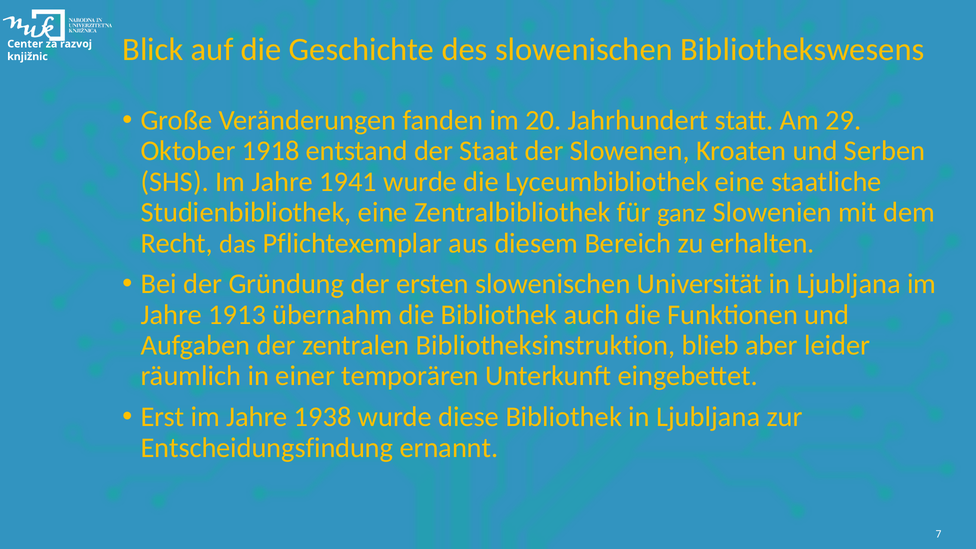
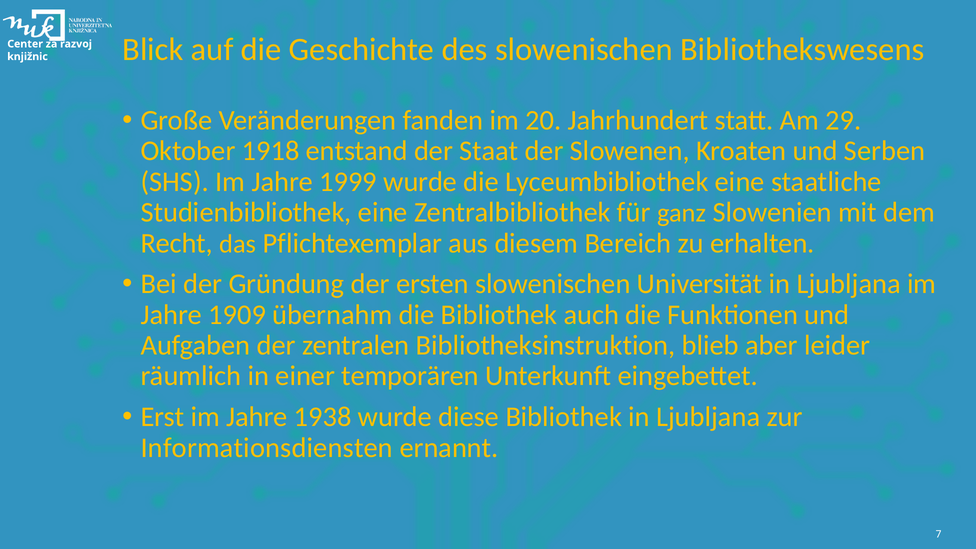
1941: 1941 -> 1999 (348, 182)
1913: 1913 -> 1909 (237, 315)
Entscheidungsfindung: Entscheidungsfindung -> Informationsdiensten (267, 448)
